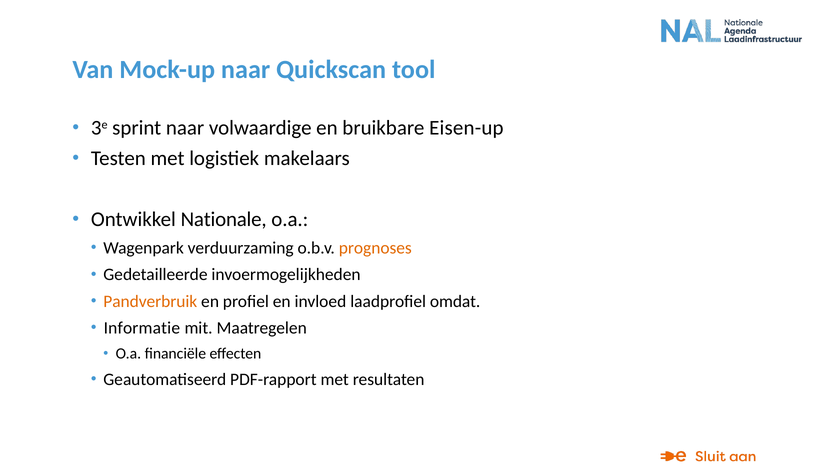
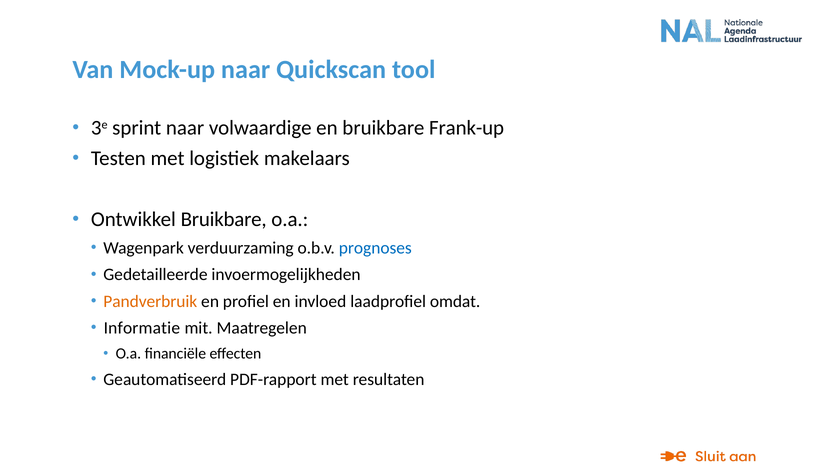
Eisen-up: Eisen-up -> Frank-up (467, 128)
Ontwikkel Nationale: Nationale -> Bruikbare (224, 219)
prognoses colour: orange -> blue (375, 248)
